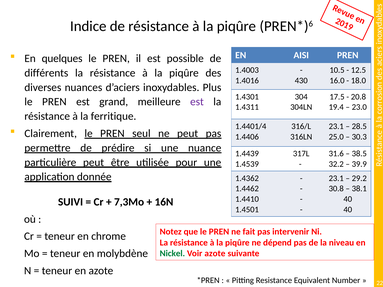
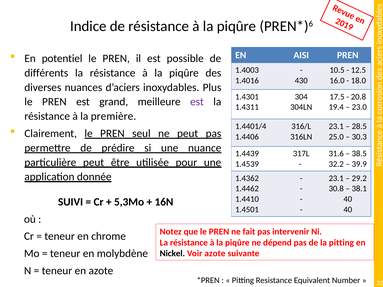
quelques: quelques -> potentiel (62, 58)
ferritique: ferritique -> première (113, 116)
7,3Mo: 7,3Mo -> 5,3Mo (129, 202)
la niveau: niveau -> pitting (341, 243)
Nickel colour: green -> black (172, 254)
